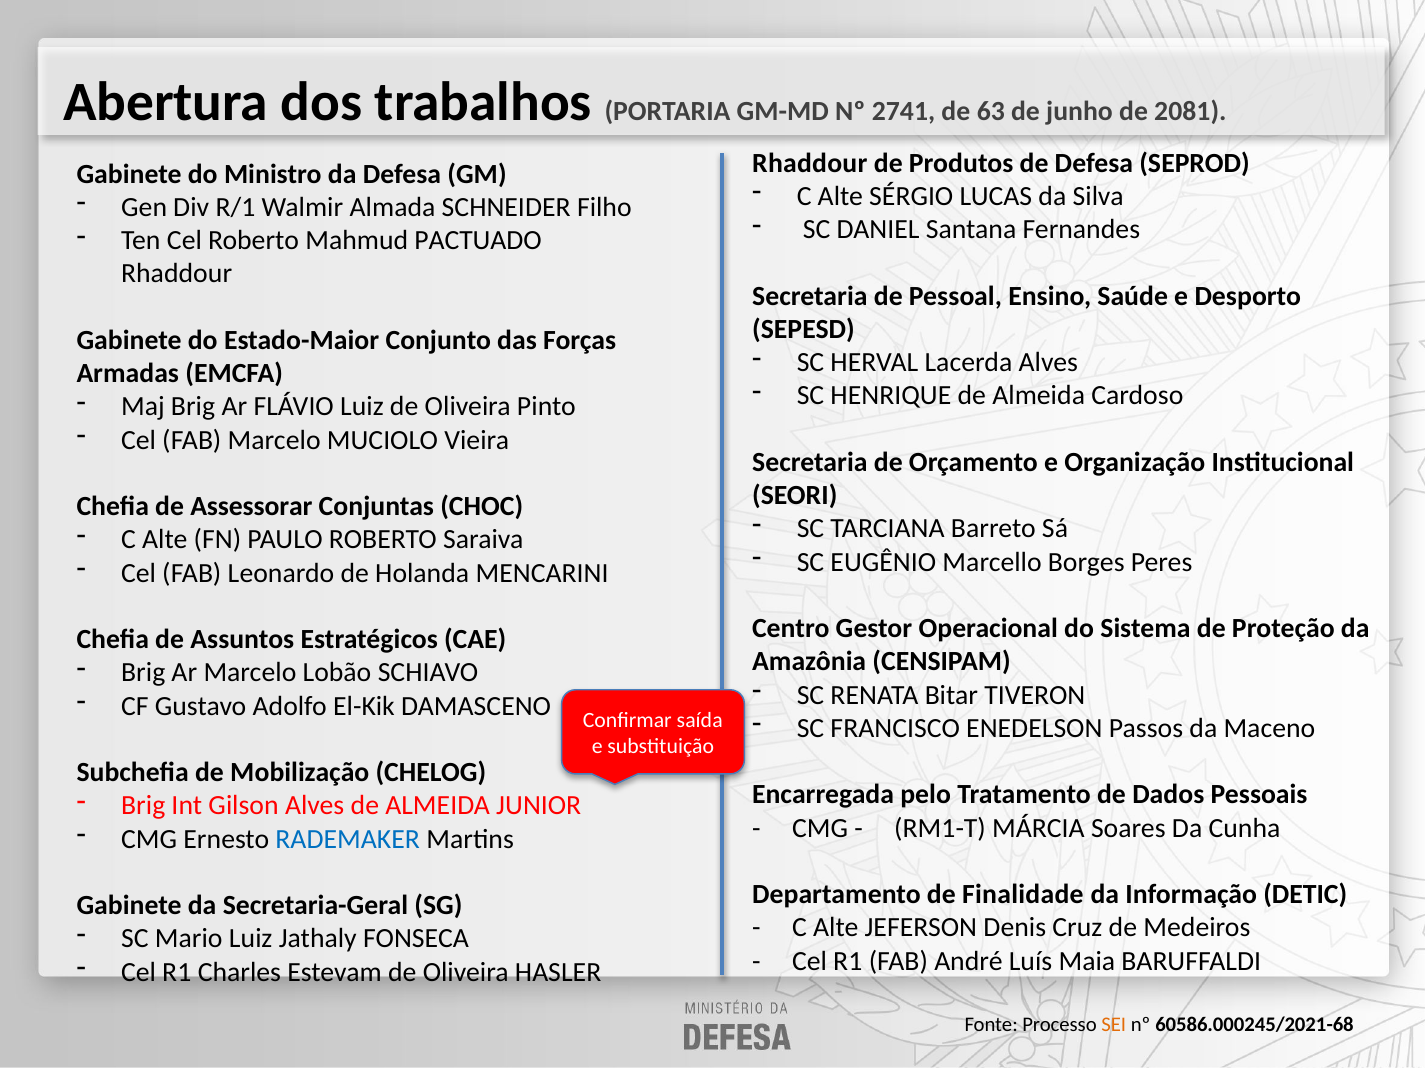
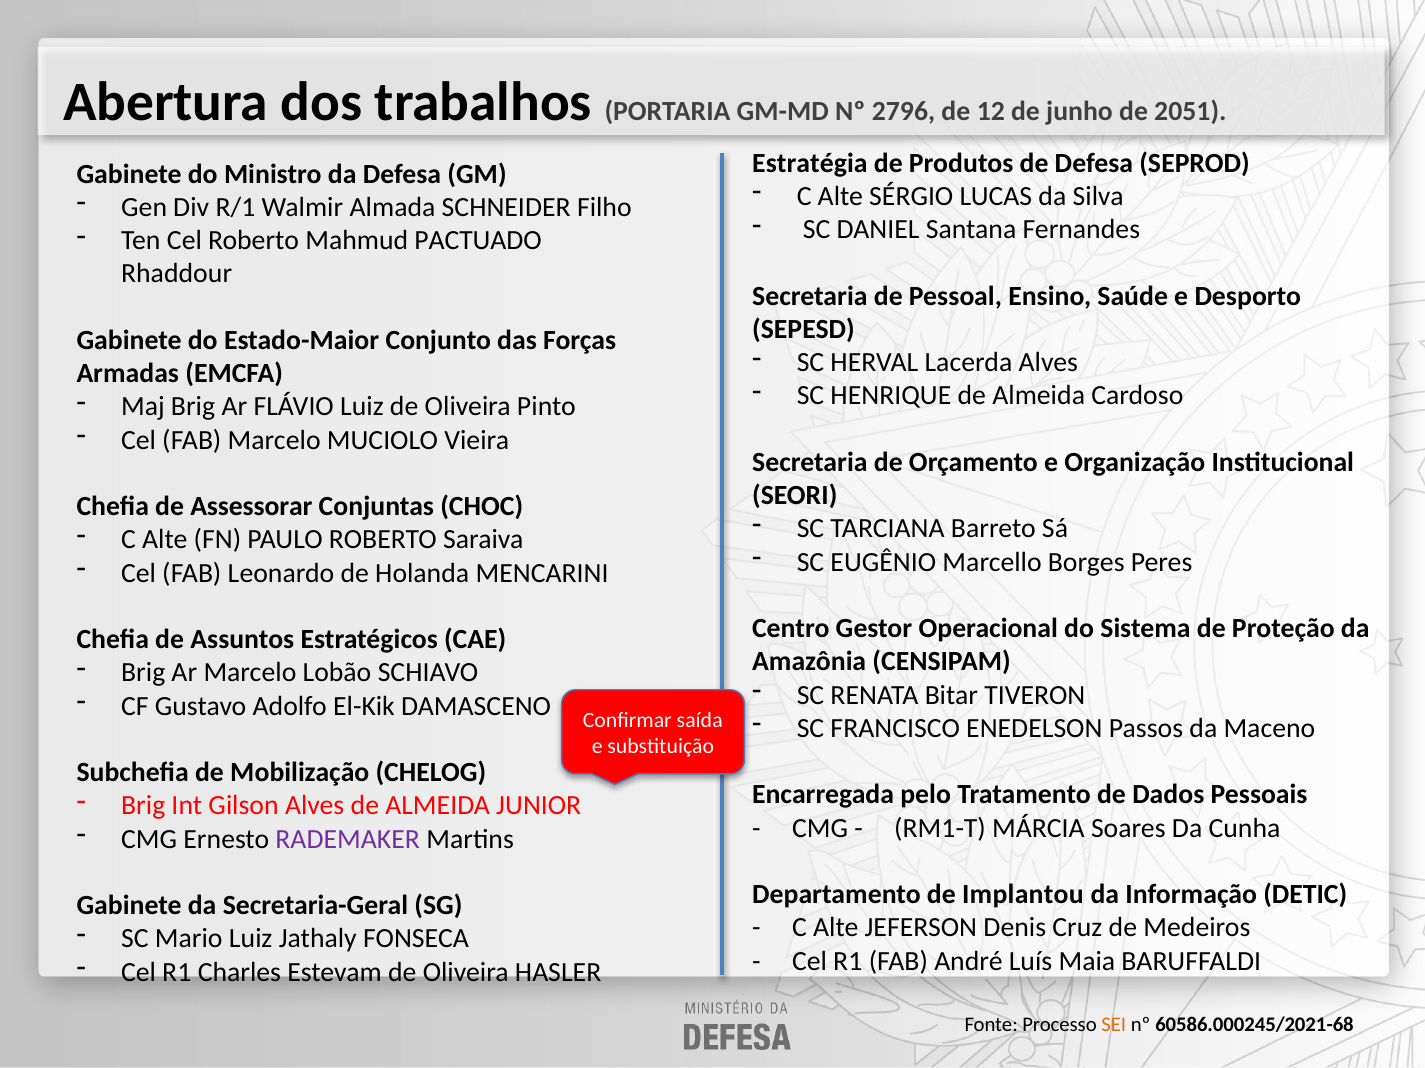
2741: 2741 -> 2796 (904, 111)
63: 63 -> 12 (991, 111)
2081: 2081 -> 2051 (1190, 111)
Rhaddour: Rhaddour -> Estratégia (810, 163)
RADEMAKER colour: blue -> purple (348, 840)
Finalidade: Finalidade -> Implantou (1023, 895)
